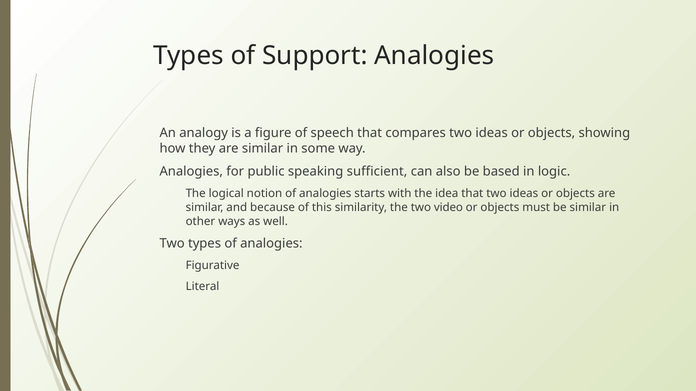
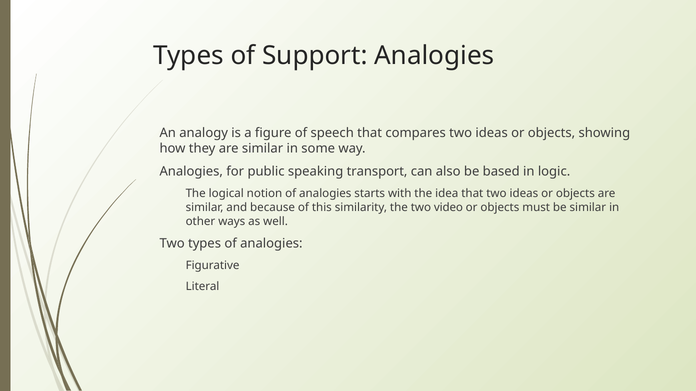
sufficient: sufficient -> transport (377, 172)
